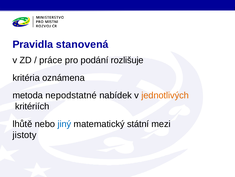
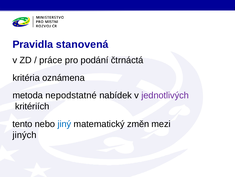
rozlišuje: rozlišuje -> čtrnáctá (127, 60)
jednotlivých colour: orange -> purple (165, 95)
lhůtě: lhůtě -> tento (22, 124)
státní: státní -> změn (138, 124)
jistoty: jistoty -> jiných (25, 134)
